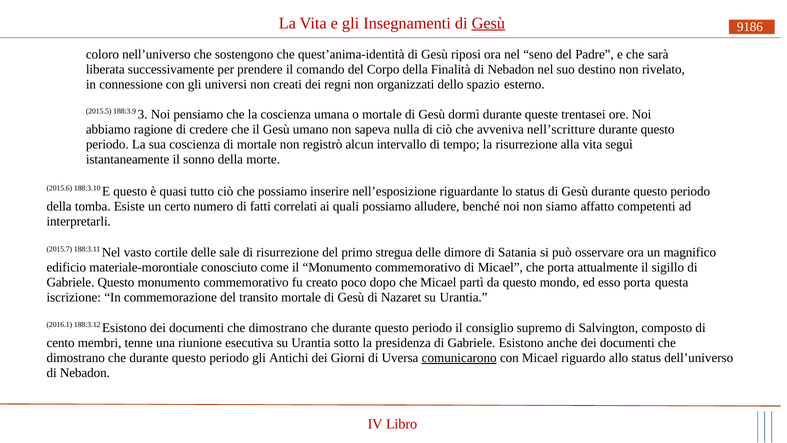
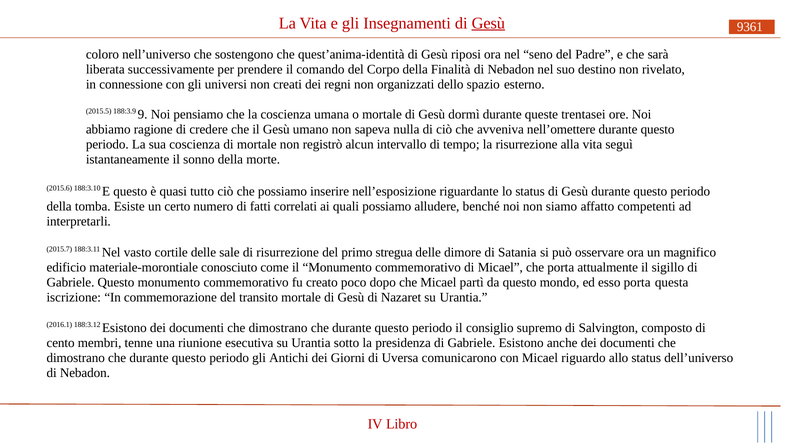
9186: 9186 -> 9361 (750, 27)
3: 3 -> 9 (143, 115)
nell’scritture: nell’scritture -> nell’omettere (561, 130)
comunicarono underline: present -> none (459, 358)
